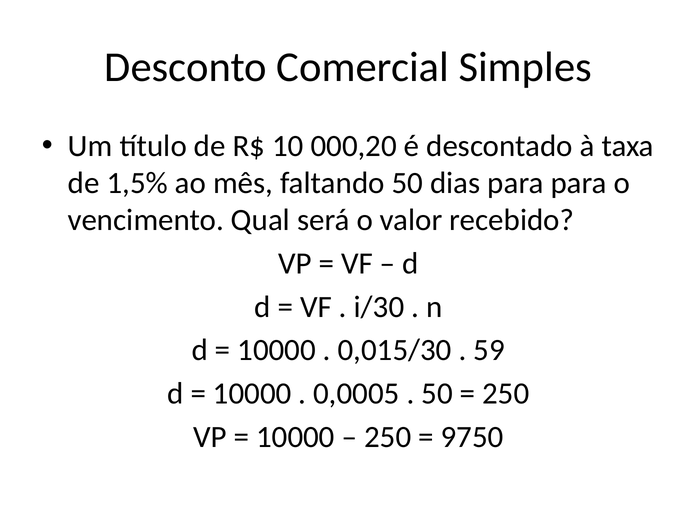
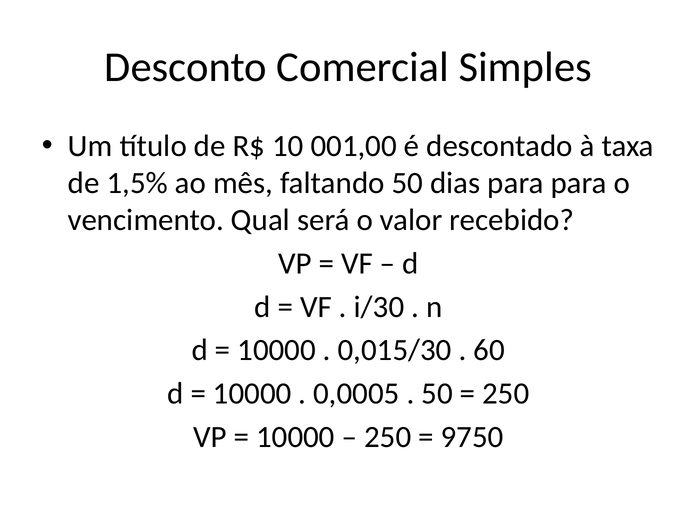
000,20: 000,20 -> 001,00 (354, 146)
59: 59 -> 60 (489, 351)
